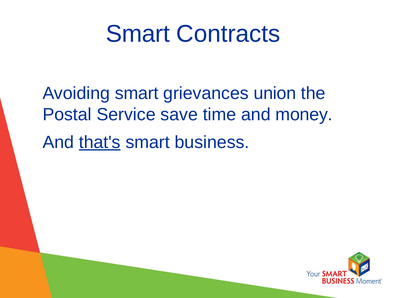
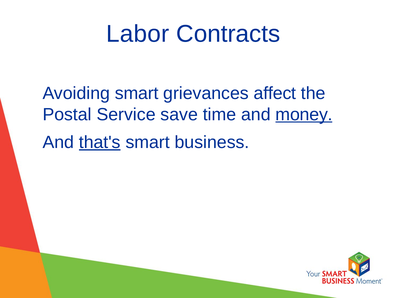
Smart: Smart -> Labor (138, 34)
union: union -> affect (275, 93)
money underline: none -> present (304, 115)
